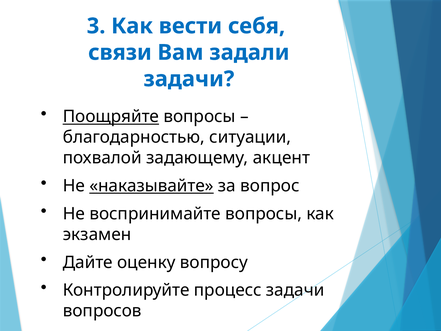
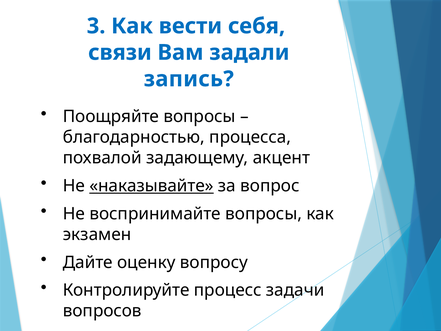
задачи: задачи -> запись (189, 79)
Поощряйте underline: present -> none (111, 117)
ситуации: ситуации -> процесса (250, 137)
